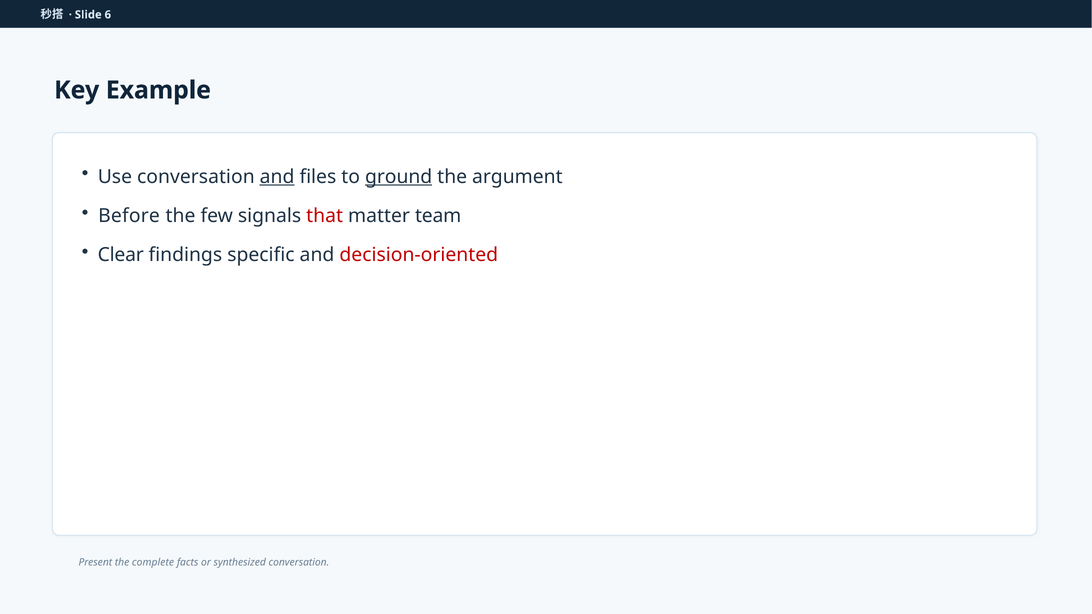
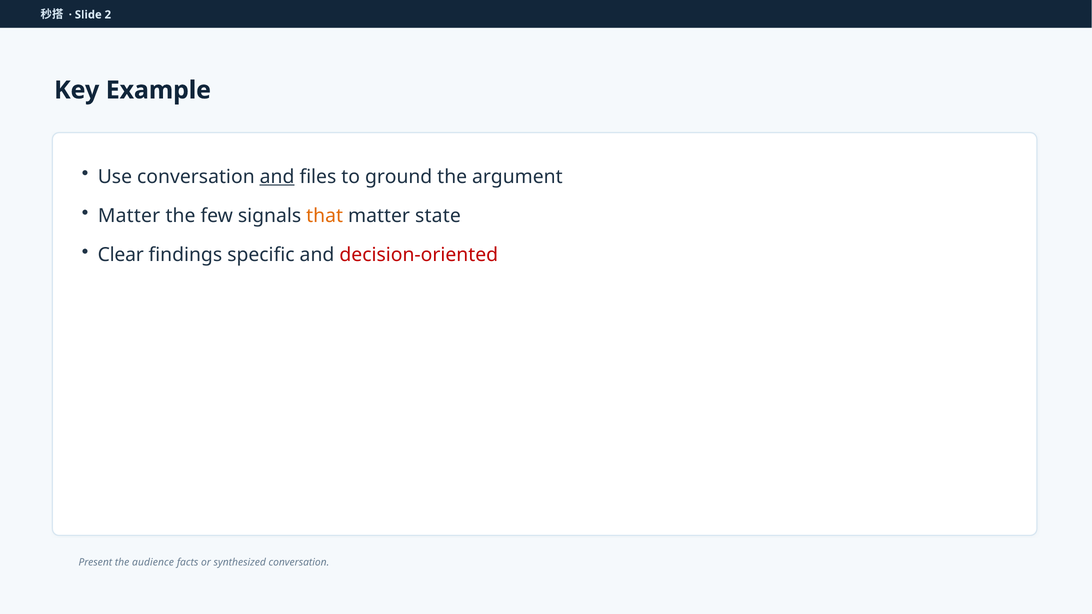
6: 6 -> 2 (108, 15)
ground underline: present -> none (399, 177)
Before: Before -> Matter (129, 216)
that colour: red -> orange (325, 216)
team: team -> state (438, 216)
complete: complete -> audience (153, 563)
